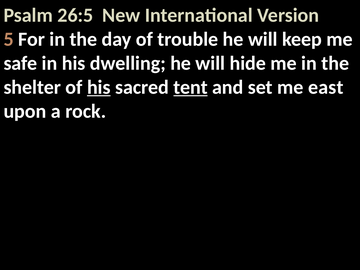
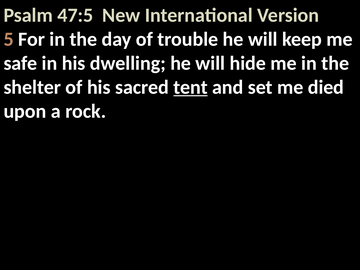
26:5: 26:5 -> 47:5 (75, 15)
his underline: present -> none (99, 87)
east: east -> died (326, 87)
